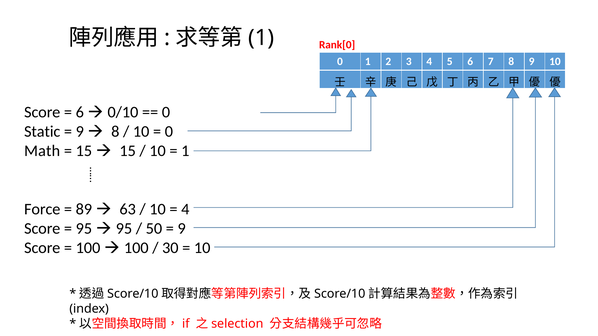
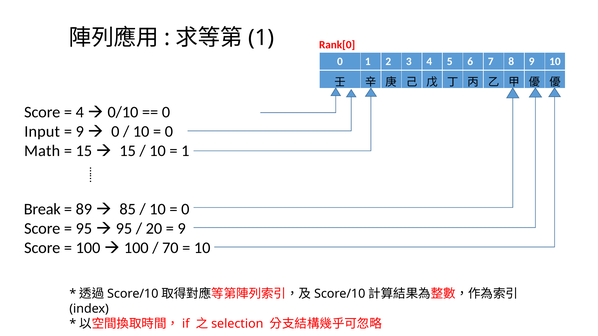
6: 6 -> 4 (80, 112)
Static: Static -> Input (42, 132)
8: 8 -> 0 (115, 132)
Force: Force -> Break (42, 209)
63: 63 -> 85 (128, 209)
4: 4 -> 0 (185, 209)
50: 50 -> 20 (154, 229)
30: 30 -> 70 (170, 248)
